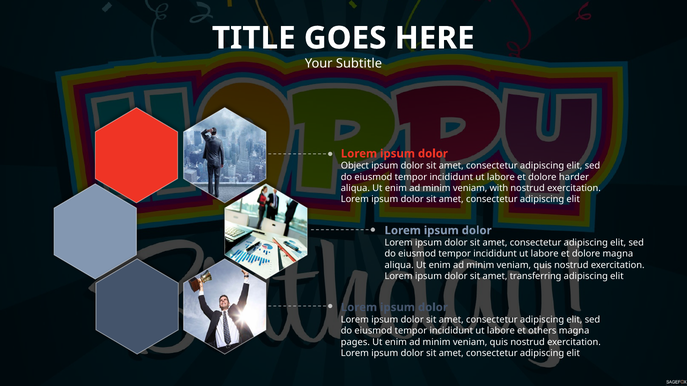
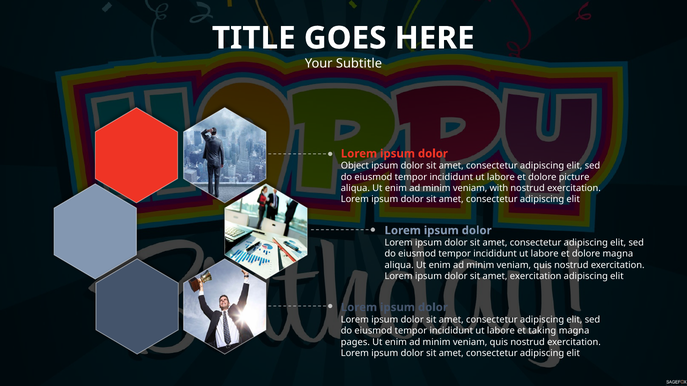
harder: harder -> picture (574, 177)
amet transferring: transferring -> exercitation (536, 277)
others: others -> taking (542, 331)
